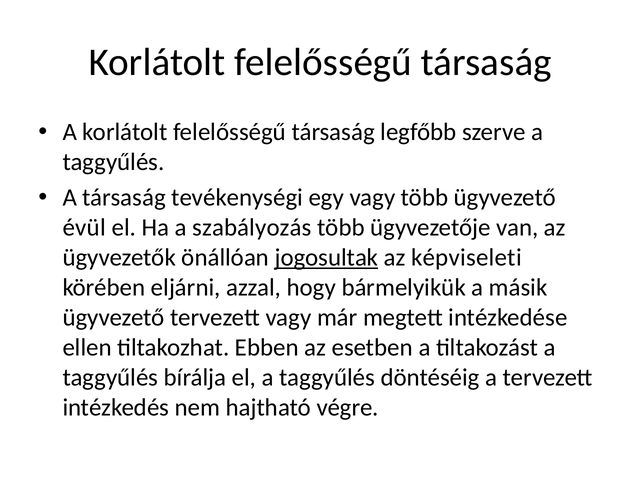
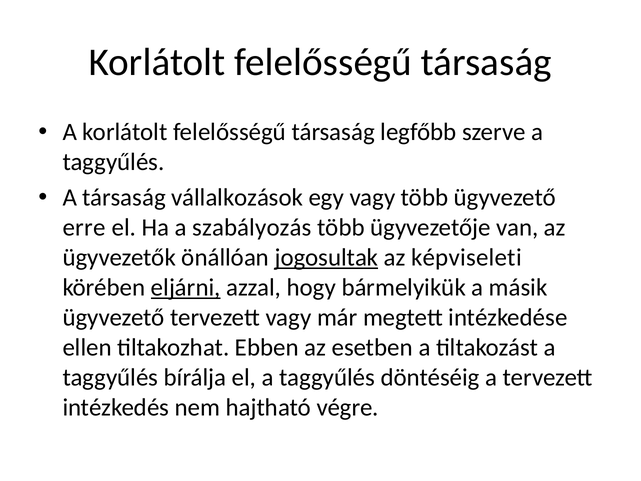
tevékenységi: tevékenységi -> vállalkozások (237, 198)
évül: évül -> erre (84, 228)
eljárni underline: none -> present (186, 287)
